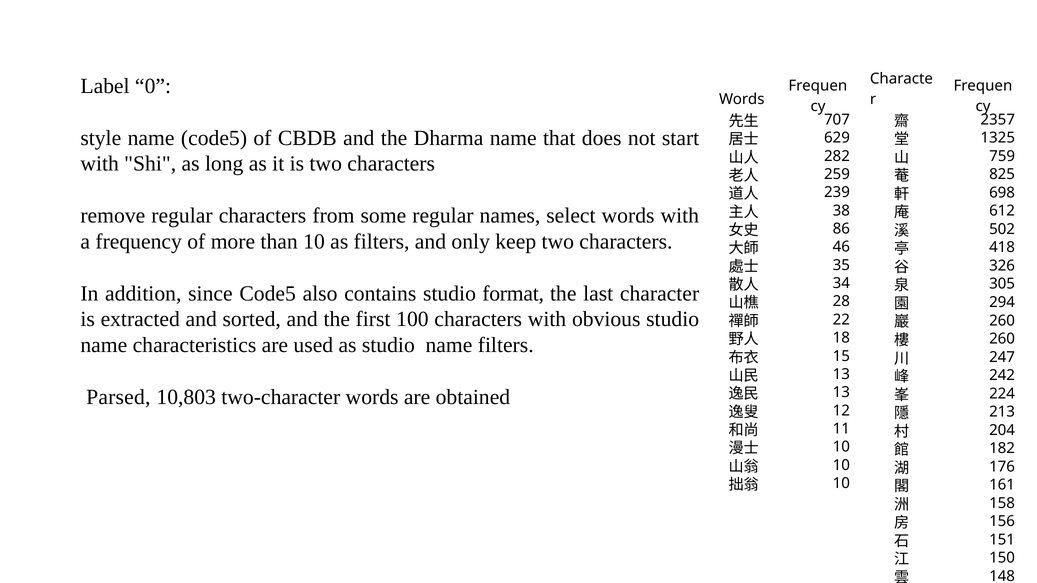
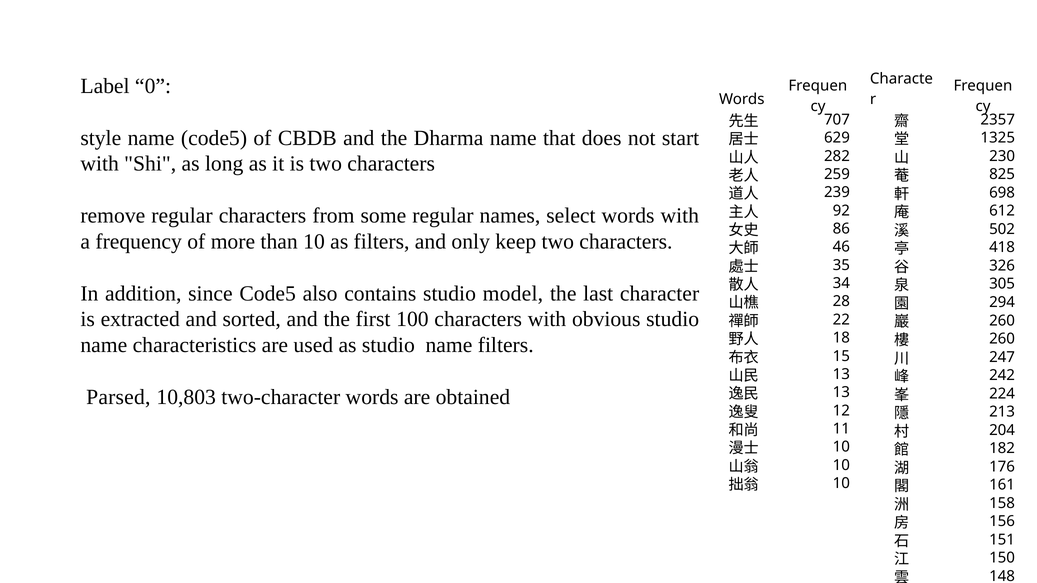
759: 759 -> 230 (1002, 156)
38: 38 -> 92 (841, 211)
format: format -> model (513, 294)
